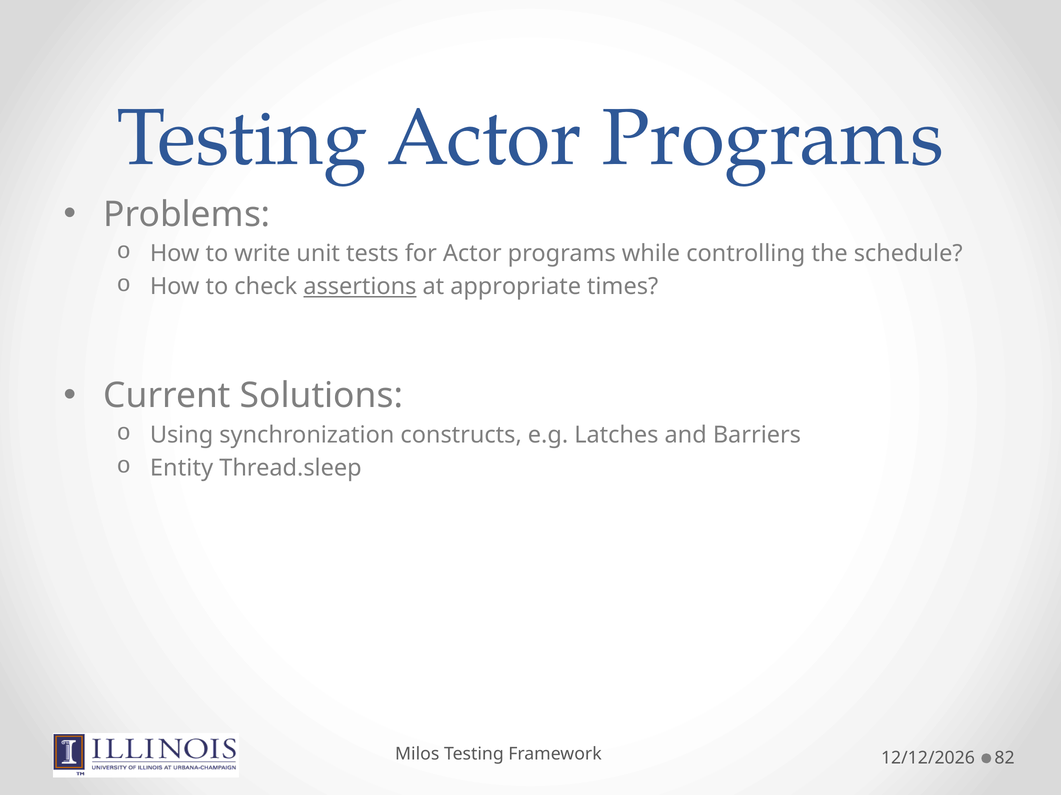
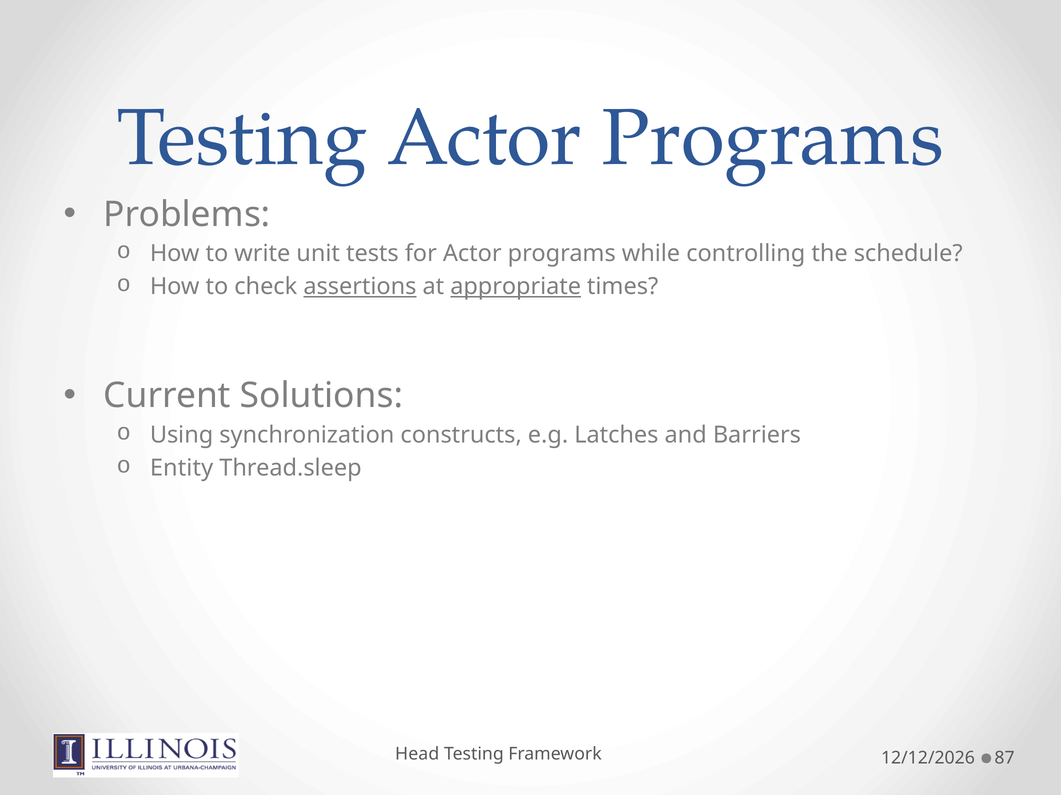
appropriate underline: none -> present (516, 287)
Milos: Milos -> Head (417, 755)
82: 82 -> 87 (1005, 759)
